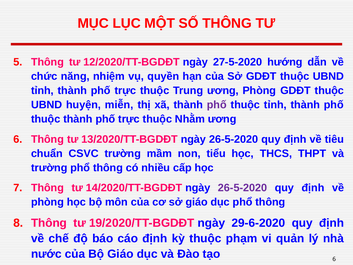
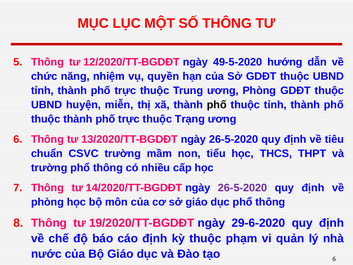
27-5-2020: 27-5-2020 -> 49-5-2020 (238, 62)
phố colour: purple -> black (217, 105)
Nhằm: Nhằm -> Trạng (190, 119)
